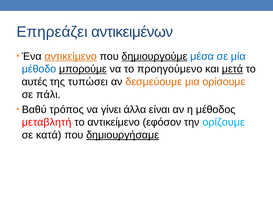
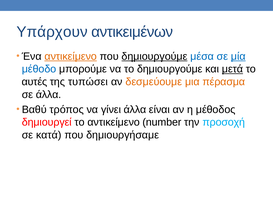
Επηρεάζει: Επηρεάζει -> Υπάρχουν (52, 32)
μία underline: none -> present (238, 56)
μπορούμε underline: present -> none (83, 69)
το προηγούμενο: προηγούμενο -> δημιουργούμε (170, 69)
ορίσουμε: ορίσουμε -> πέρασμα (224, 82)
σε πάλι: πάλι -> άλλα (49, 94)
μεταβλητή: μεταβλητή -> δημιουργεί (47, 122)
εφόσον: εφόσον -> number (162, 122)
ορίζουμε: ορίζουμε -> προσοχή (224, 122)
δημιουργήσαμε underline: present -> none (123, 135)
